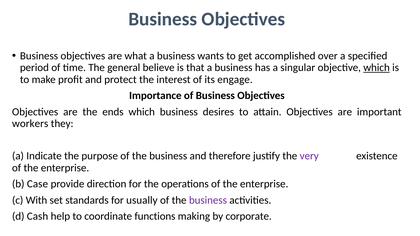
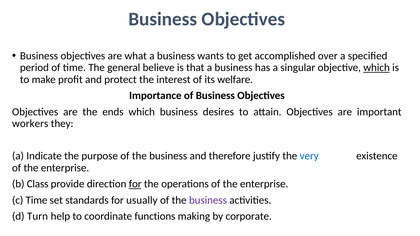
engage: engage -> welfare (235, 80)
very colour: purple -> blue (309, 156)
Case: Case -> Class (38, 184)
for underline: none -> present (135, 184)
c With: With -> Time (36, 200)
Cash: Cash -> Turn (38, 216)
